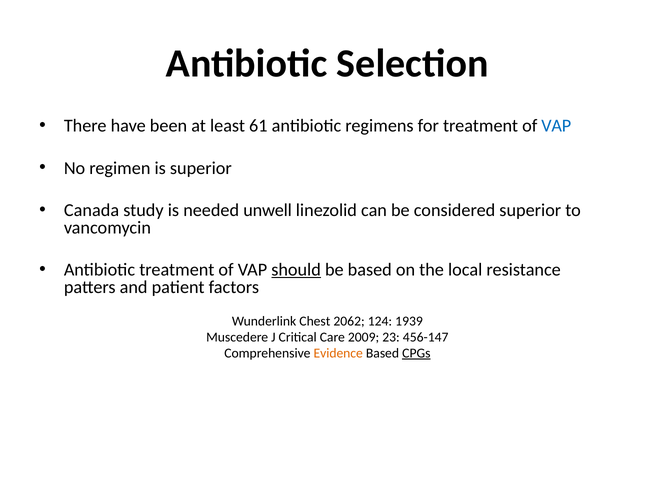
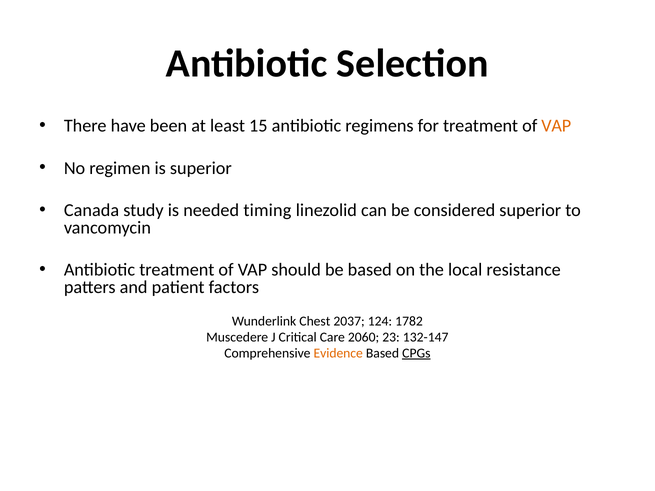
61: 61 -> 15 (258, 126)
VAP colour: blue -> orange (556, 126)
unwell: unwell -> timing (267, 210)
should underline: present -> none (296, 270)
2062: 2062 -> 2037 (349, 322)
1939: 1939 -> 1782 (409, 322)
2009: 2009 -> 2060 (364, 337)
456-147: 456-147 -> 132-147 (426, 337)
